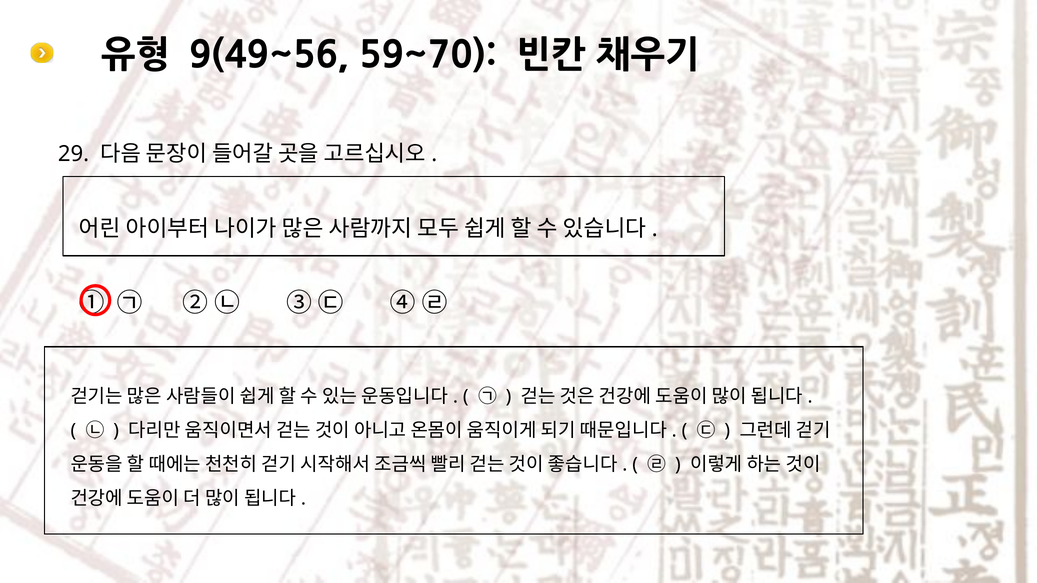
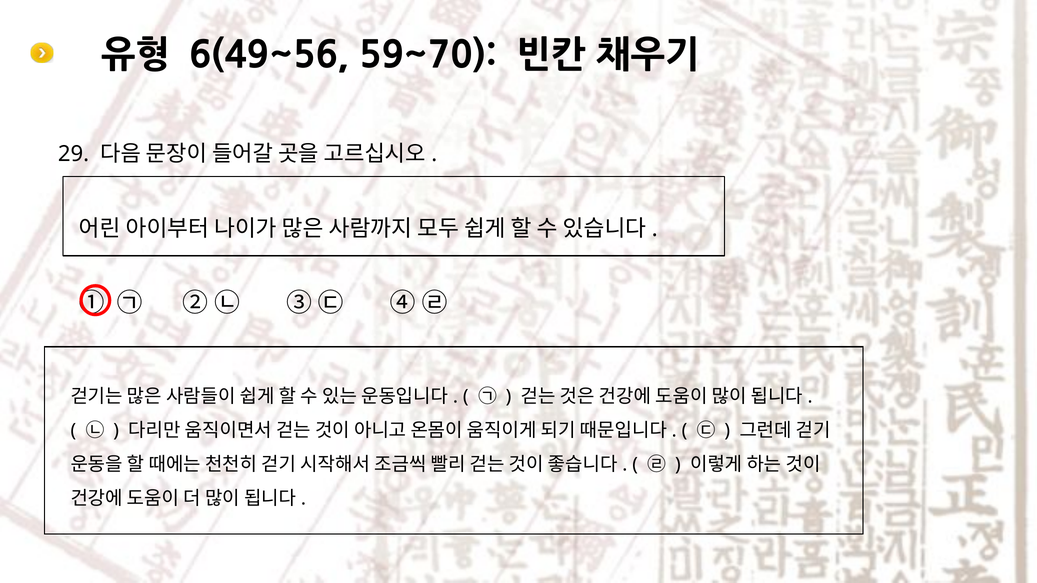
9(49~56: 9(49~56 -> 6(49~56 (269, 55)
